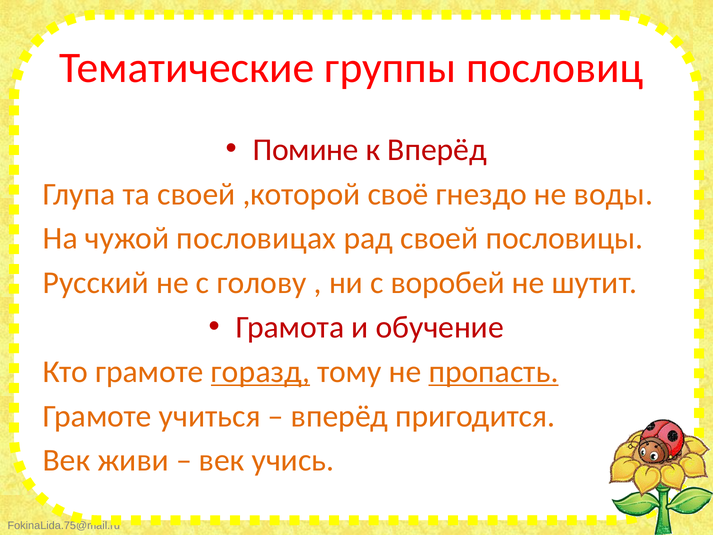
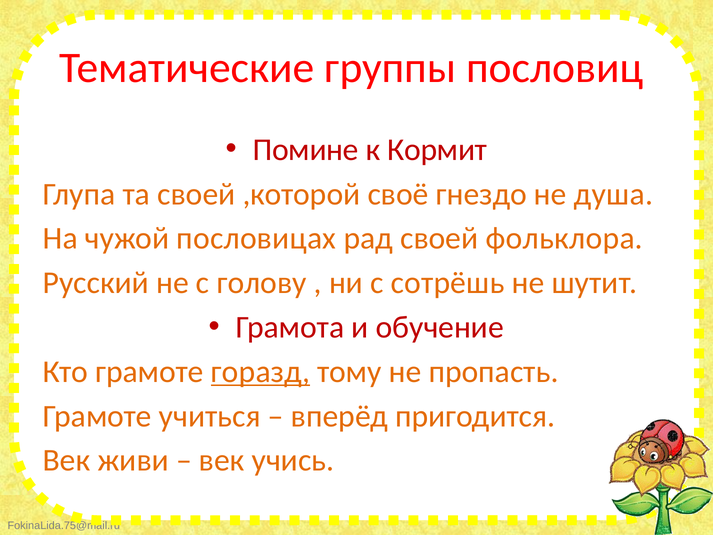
к Вперёд: Вперёд -> Кормит (437, 150)
воды: воды -> душа (613, 194)
пословицы: пословицы -> фольклора (564, 238)
воробей: воробей -> сотрёшь (448, 283)
пропасть underline: present -> none (494, 371)
